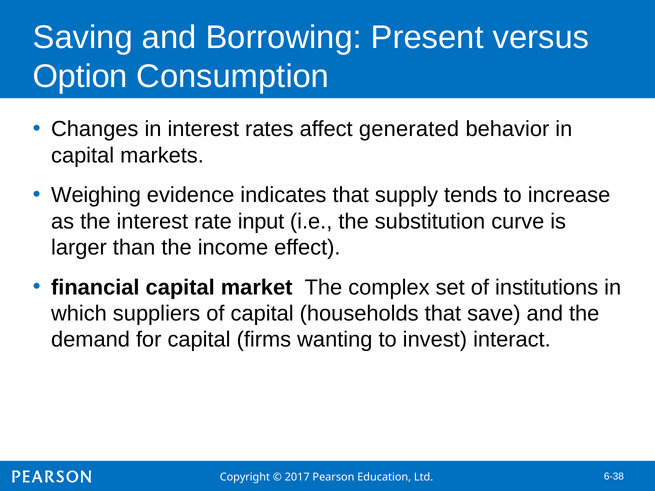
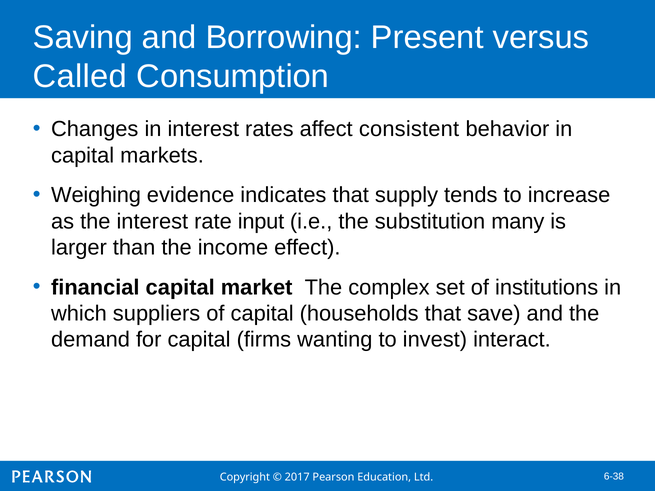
Option: Option -> Called (80, 77)
generated: generated -> consistent (409, 129)
curve: curve -> many (518, 222)
